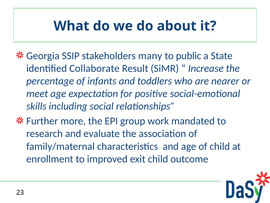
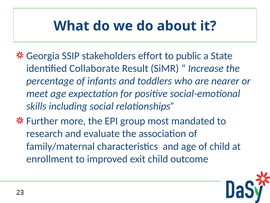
many: many -> effort (150, 56)
work: work -> most (158, 121)
